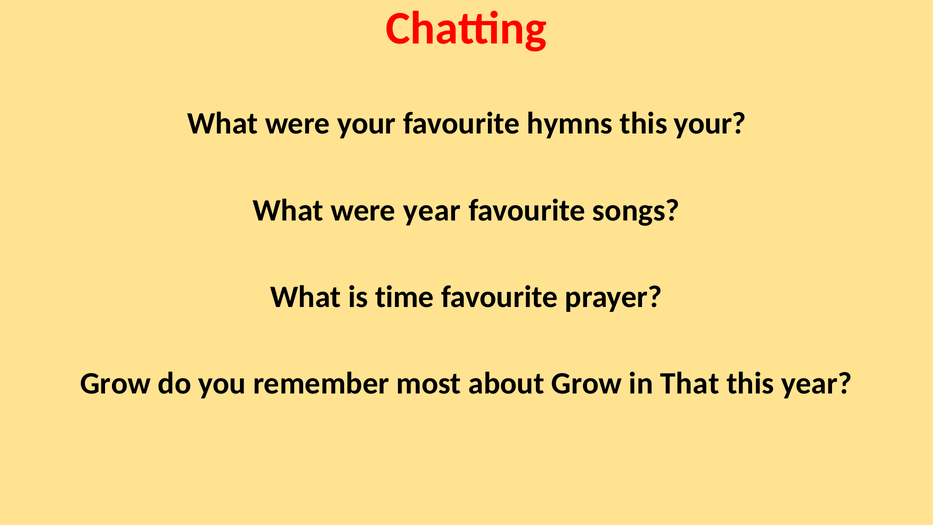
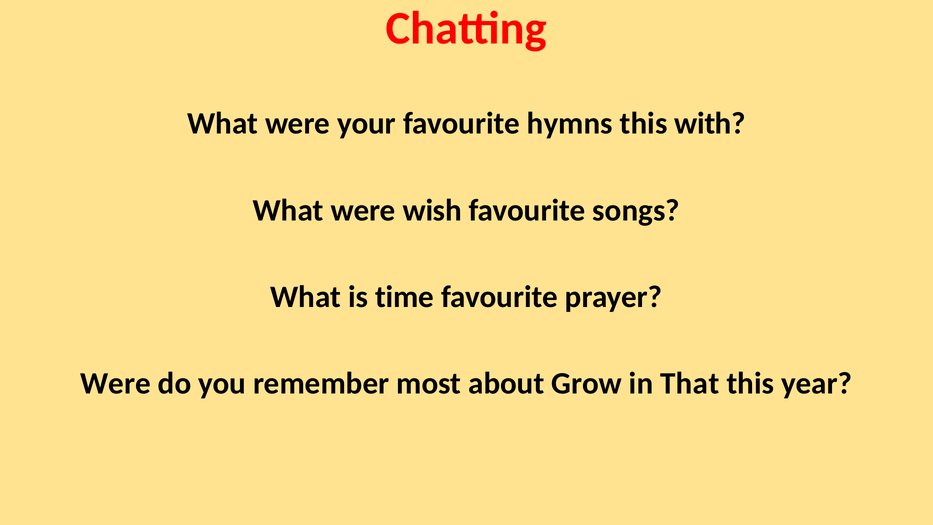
this your: your -> with (710, 124)
were year: year -> wish (432, 210)
Grow: Grow -> Were (115, 383)
